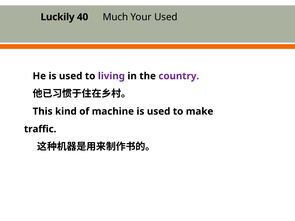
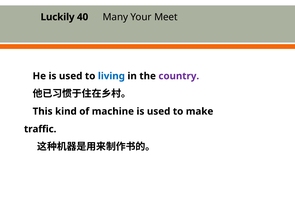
Much: Much -> Many (115, 17)
Your Used: Used -> Meet (166, 17)
living colour: purple -> blue (111, 76)
